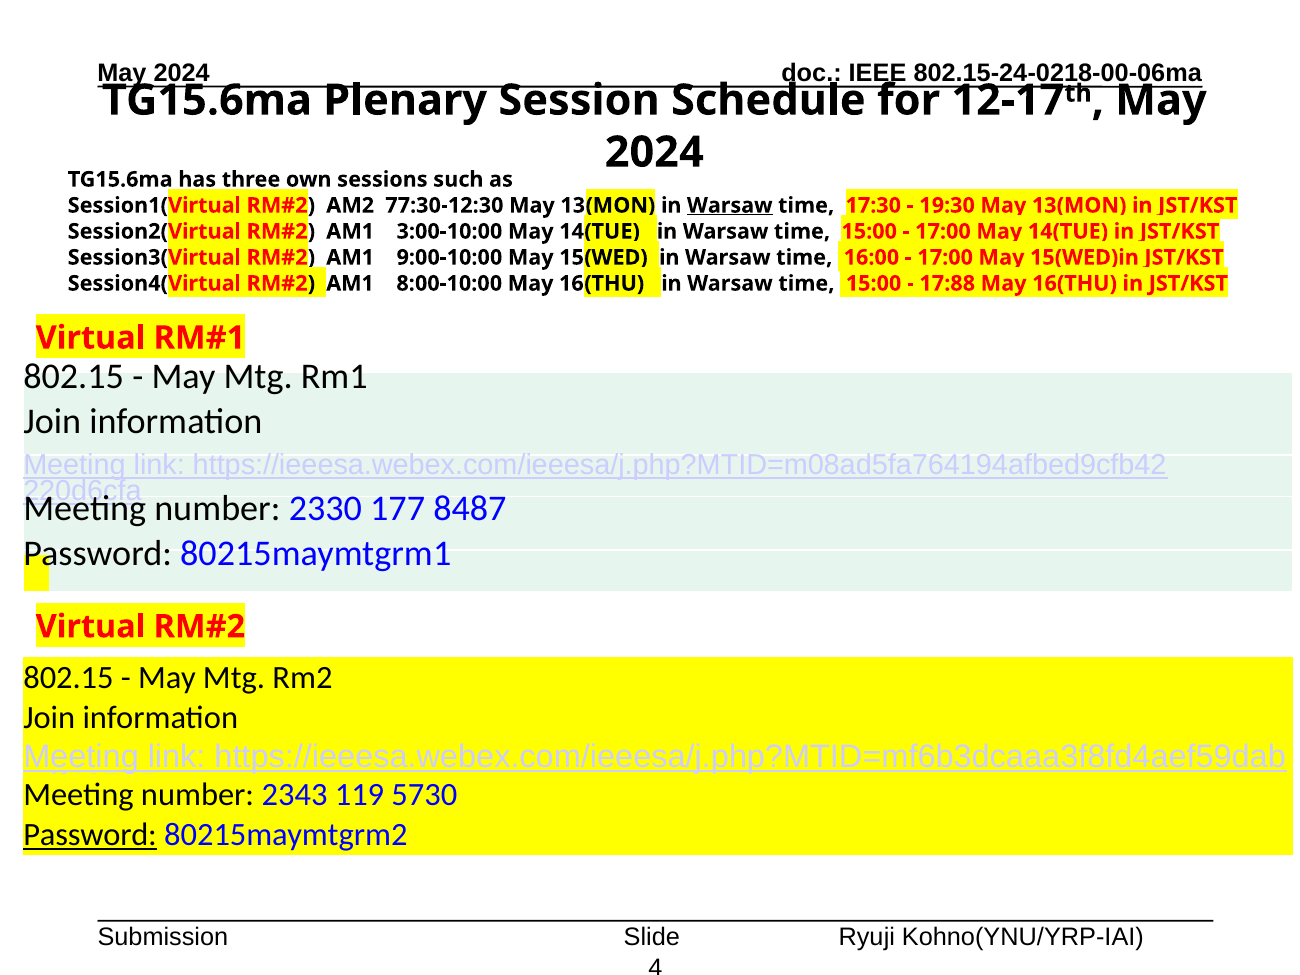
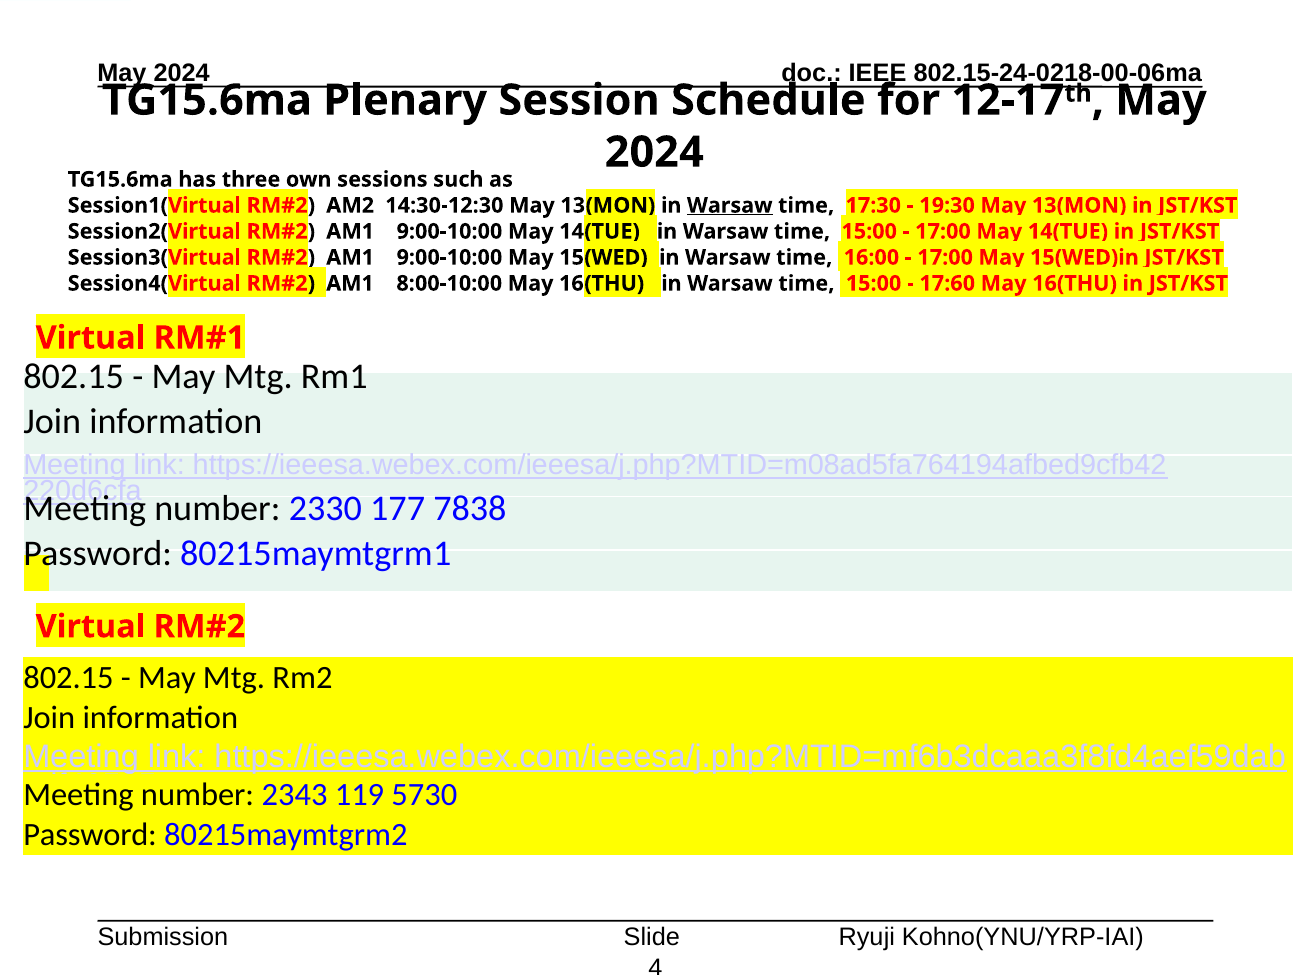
77:30-12:30: 77:30-12:30 -> 14:30-12:30 (444, 205)
3:00-10:00: 3:00-10:00 -> 9:00-10:00 (449, 231)
17:88: 17:88 -> 17:60 (947, 283)
8487: 8487 -> 7838 (470, 509)
Password underline: present -> none (90, 835)
